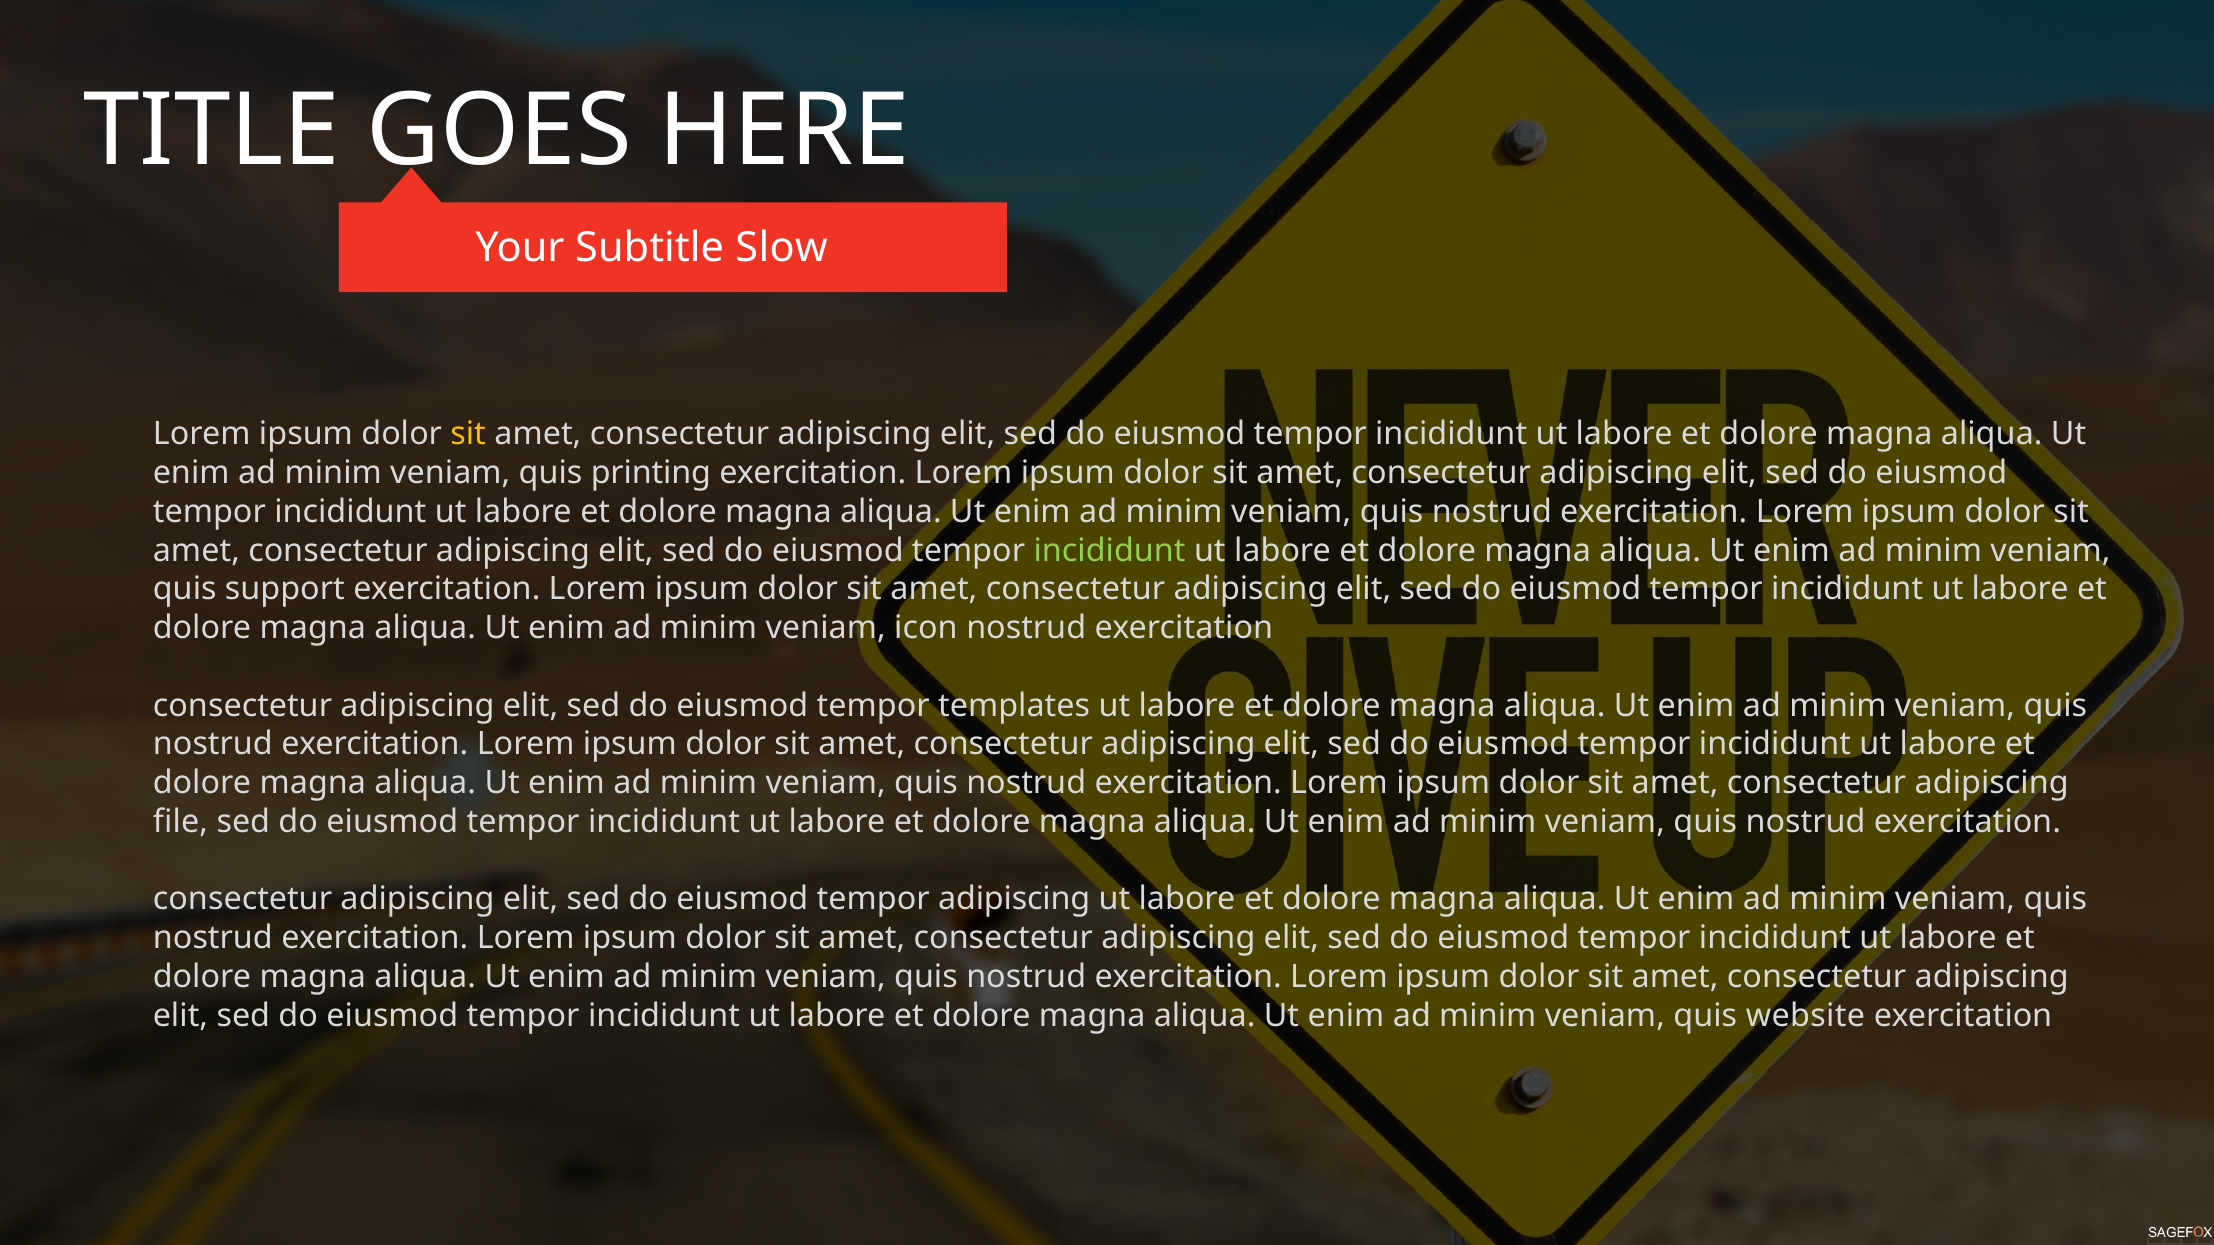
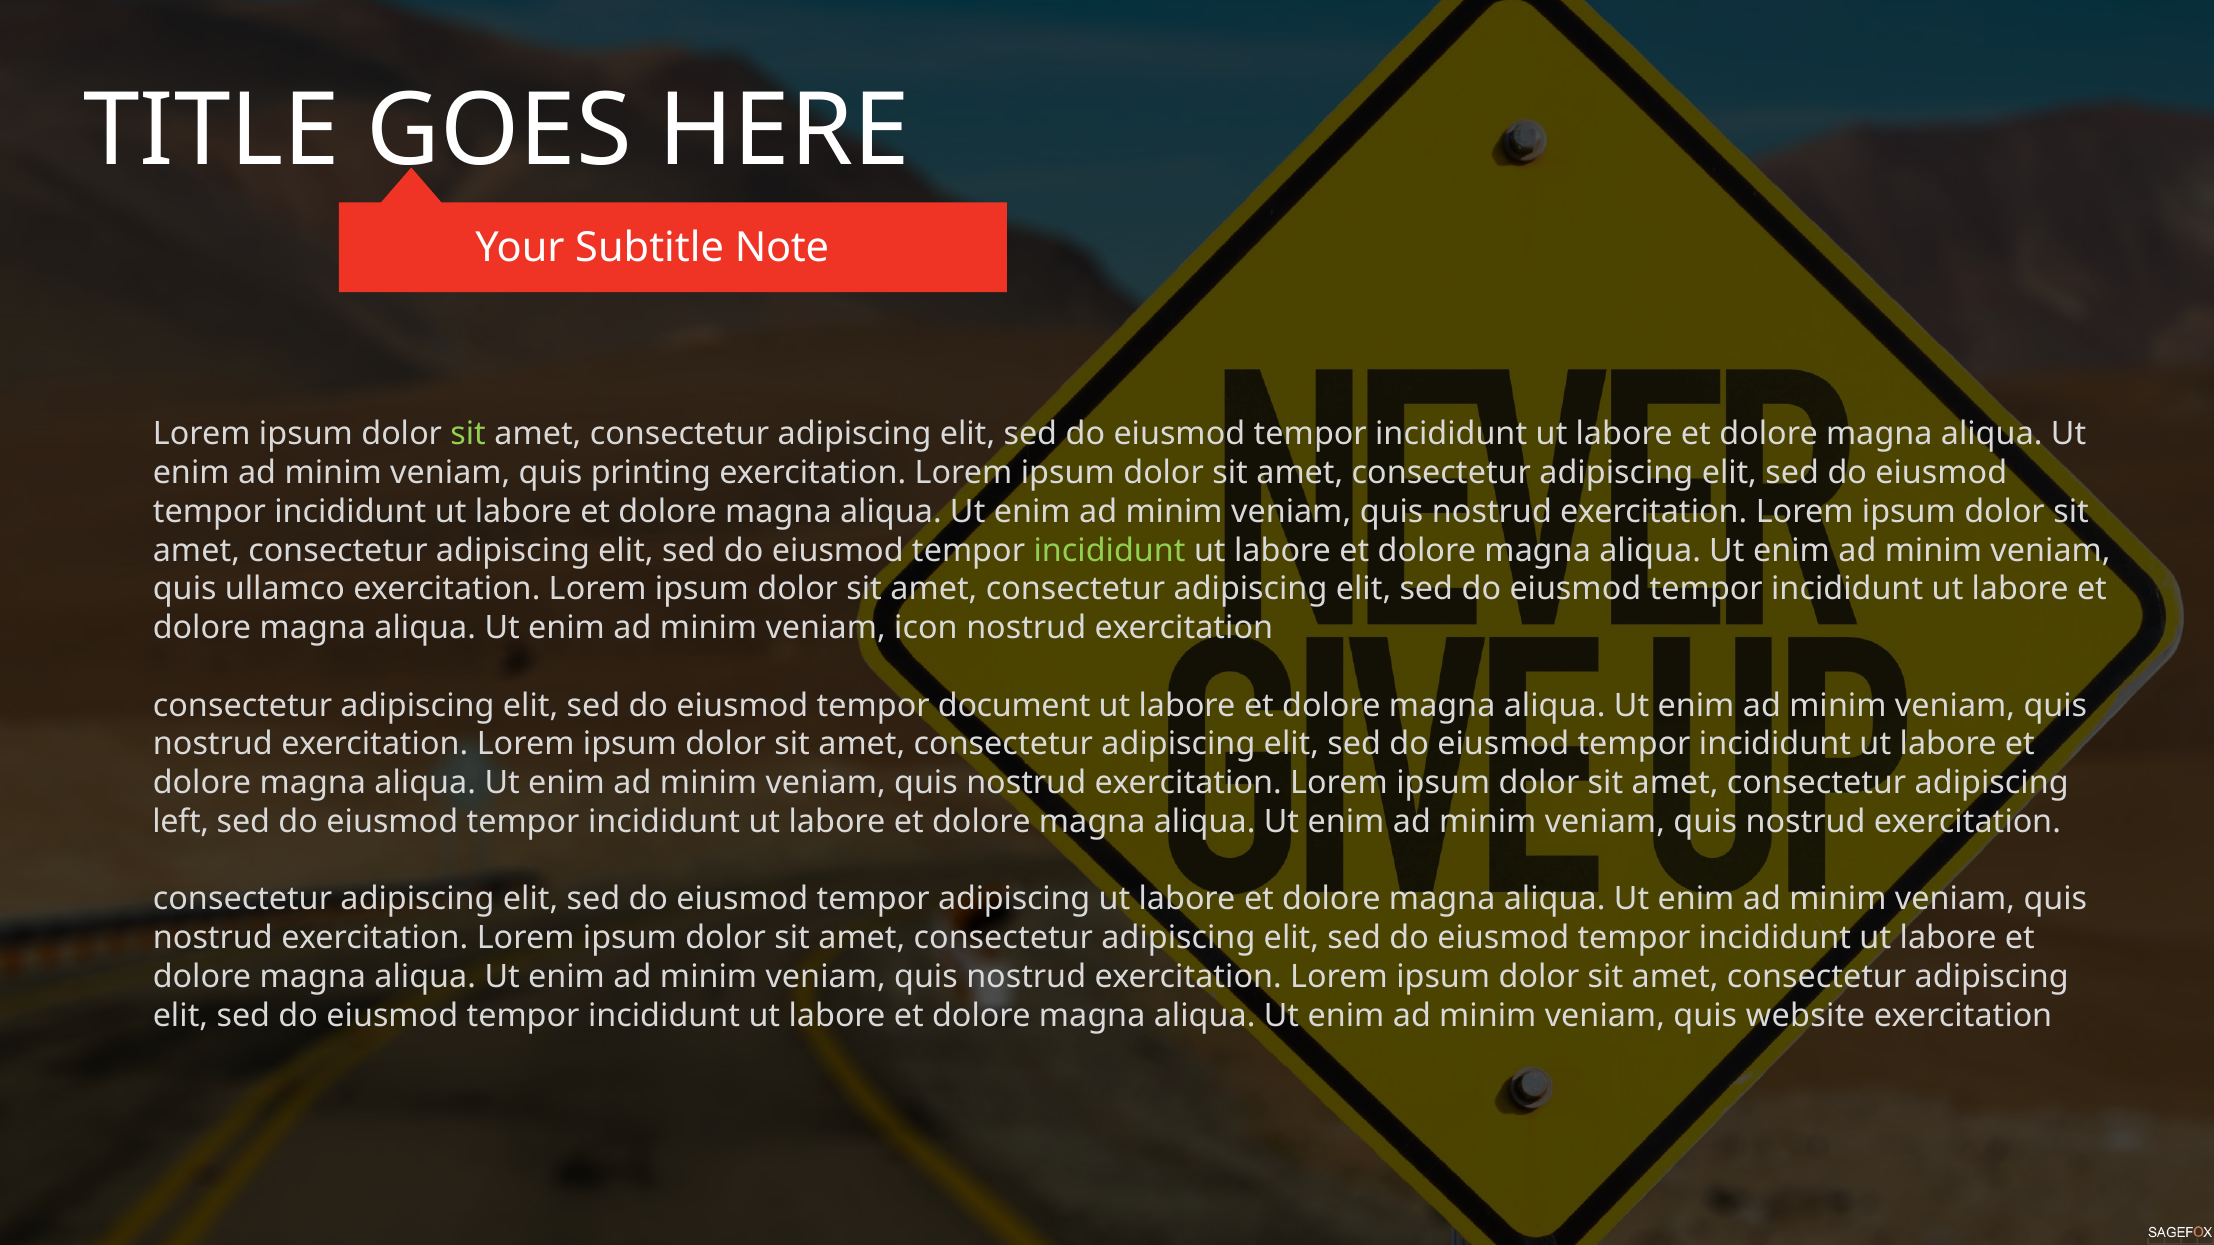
Slow: Slow -> Note (782, 248)
sit colour: yellow -> light green (468, 434)
support: support -> ullamco (285, 589)
templates: templates -> document (1014, 706)
file: file -> left (181, 822)
